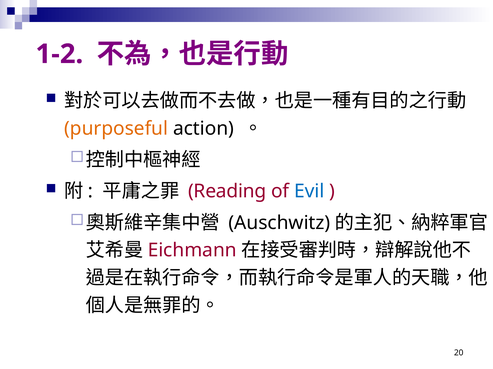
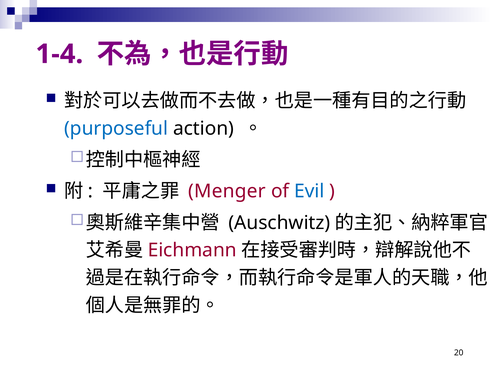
1-2: 1-2 -> 1-4 (59, 54)
purposeful colour: orange -> blue (116, 129)
Reading: Reading -> Menger (227, 192)
